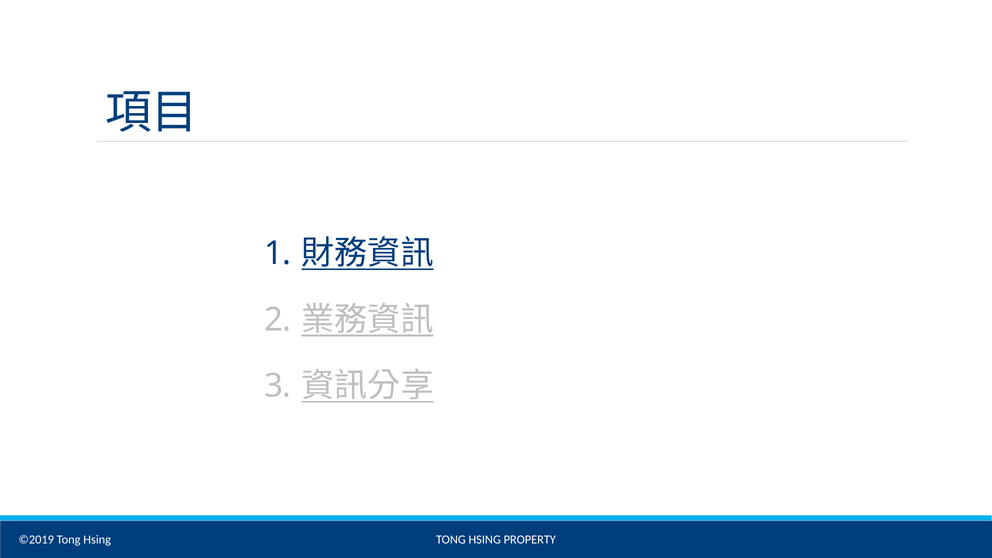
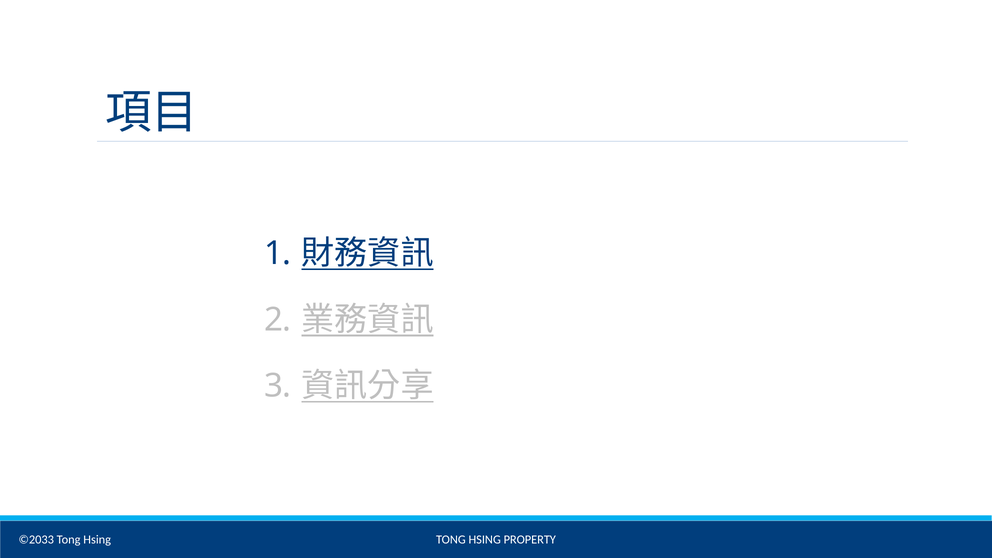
©2019: ©2019 -> ©2033 (36, 540)
